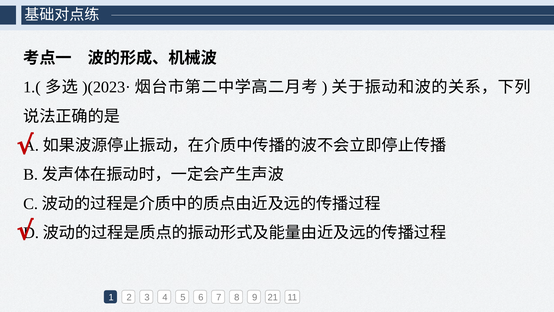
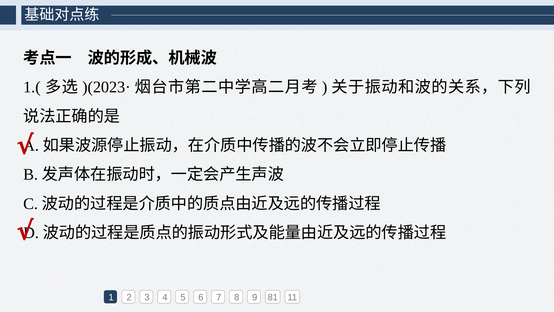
21: 21 -> 81 (273, 297)
